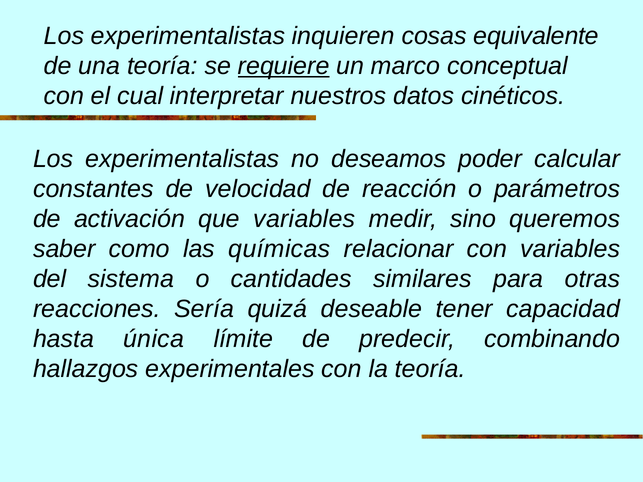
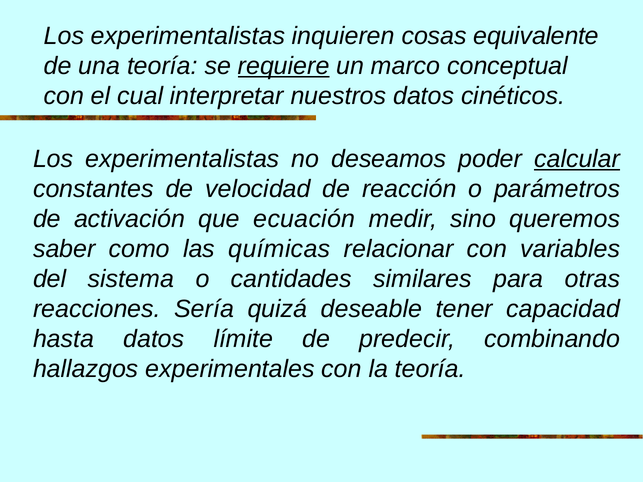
calcular underline: none -> present (577, 159)
que variables: variables -> ecuación (304, 219)
hasta única: única -> datos (154, 339)
